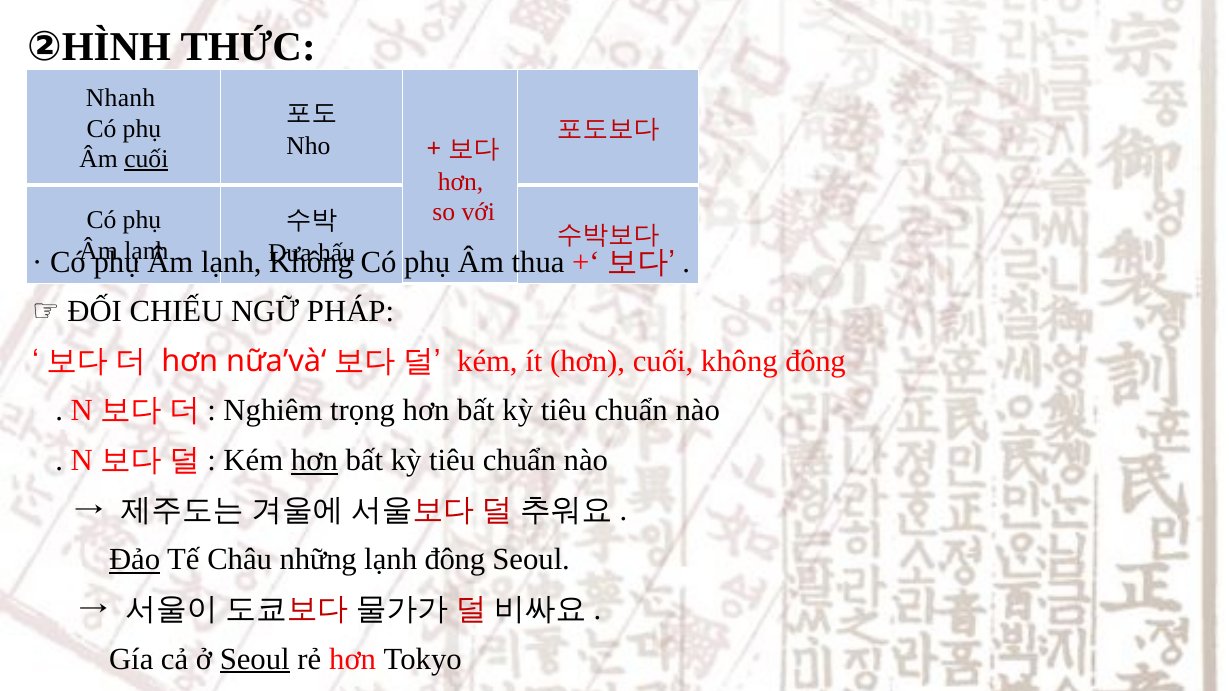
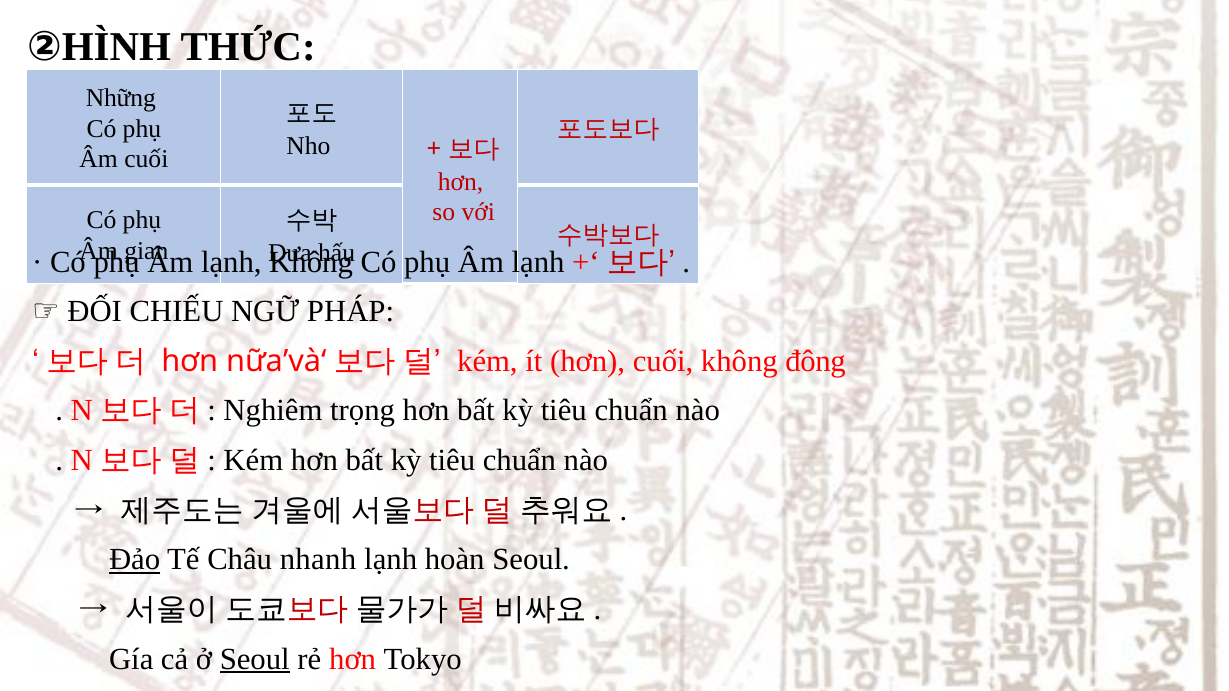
Nhanh: Nhanh -> Những (121, 98)
cuối underline: present -> none (146, 159)
lạnh: lạnh -> gian (146, 251)
thua: thua -> lạnh (538, 262)
hơn underline: present -> none (314, 461)
những: những -> nhanh (318, 560)
lạnh đông: đông -> hoàn (455, 560)
